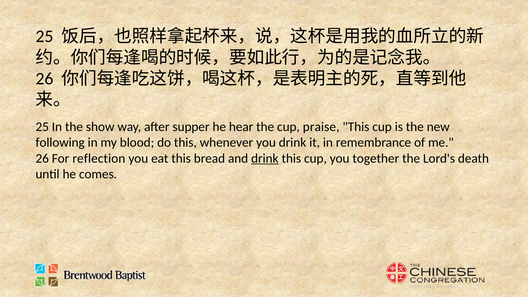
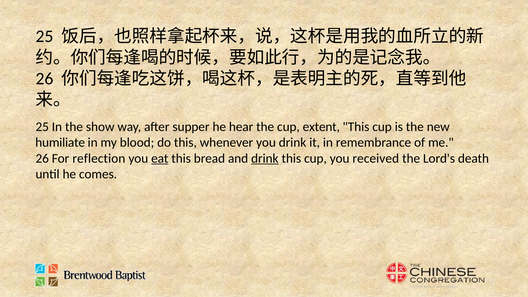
praise: praise -> extent (321, 127)
following: following -> humiliate (60, 143)
eat underline: none -> present (160, 158)
together: together -> received (376, 158)
